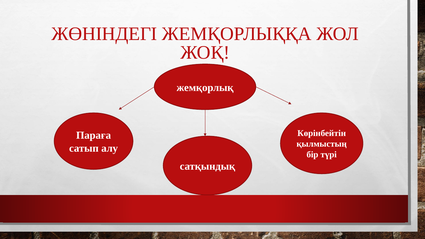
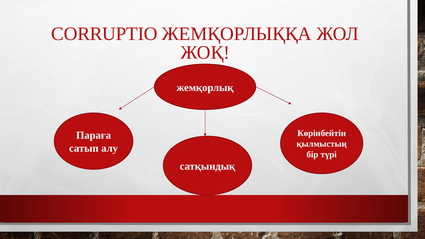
ЖӨНІНДЕГІ: ЖӨНІНДЕГІ -> CORRUPTIO (104, 34)
